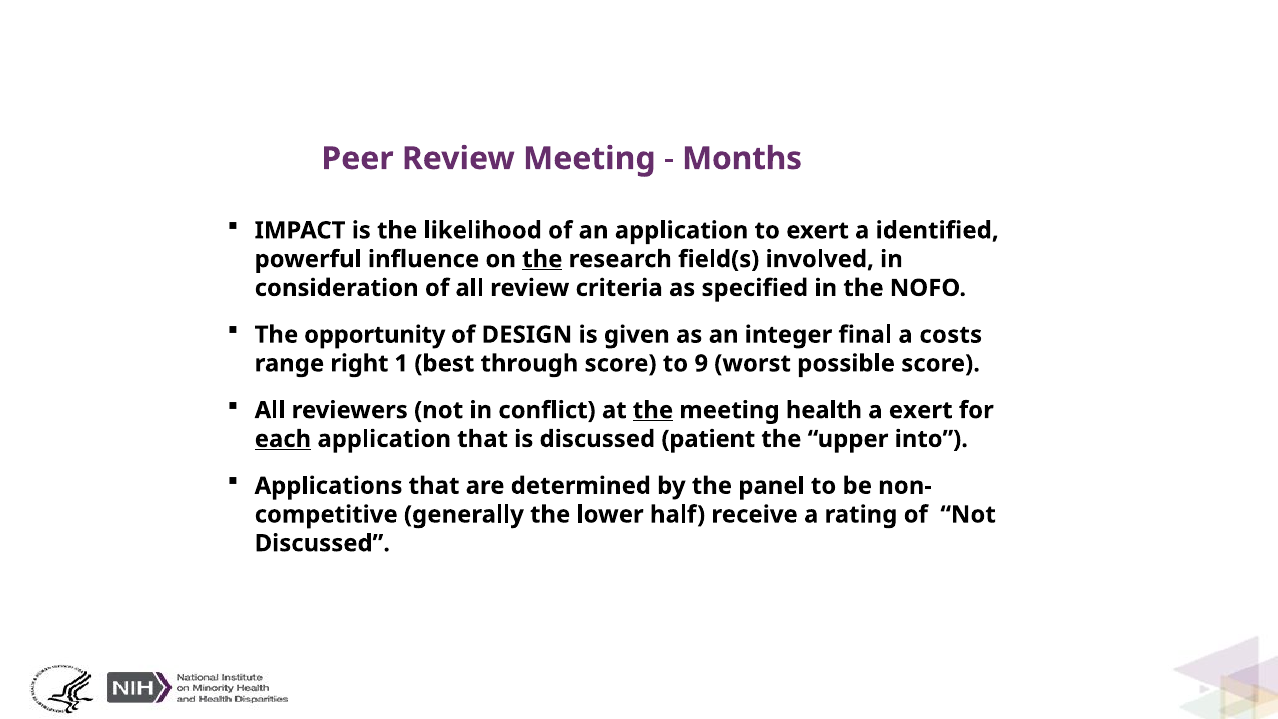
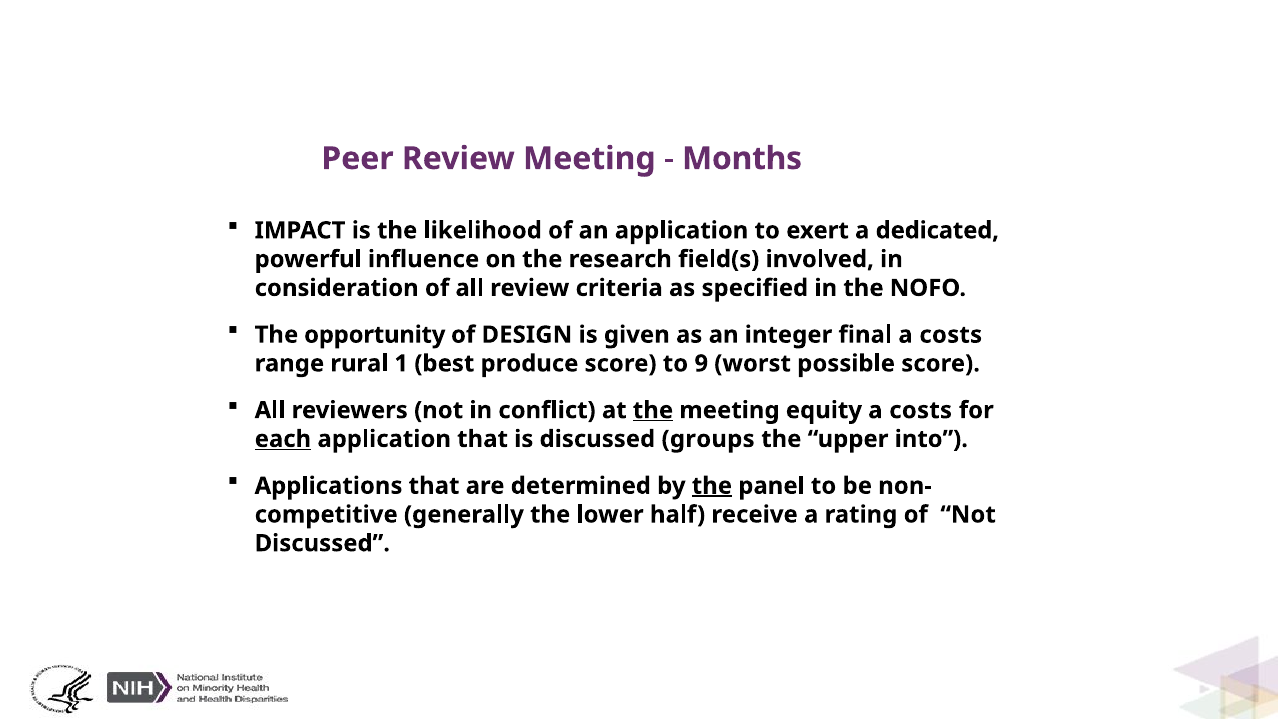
identified: identified -> dedicated (937, 230)
the underline: present -> none (542, 259)
right: right -> rural (359, 363)
through: through -> produce (529, 363)
health: health -> equity (824, 410)
exert: exert -> costs (921, 410)
patient: patient -> groups (708, 439)
the underline: none -> present (712, 486)
